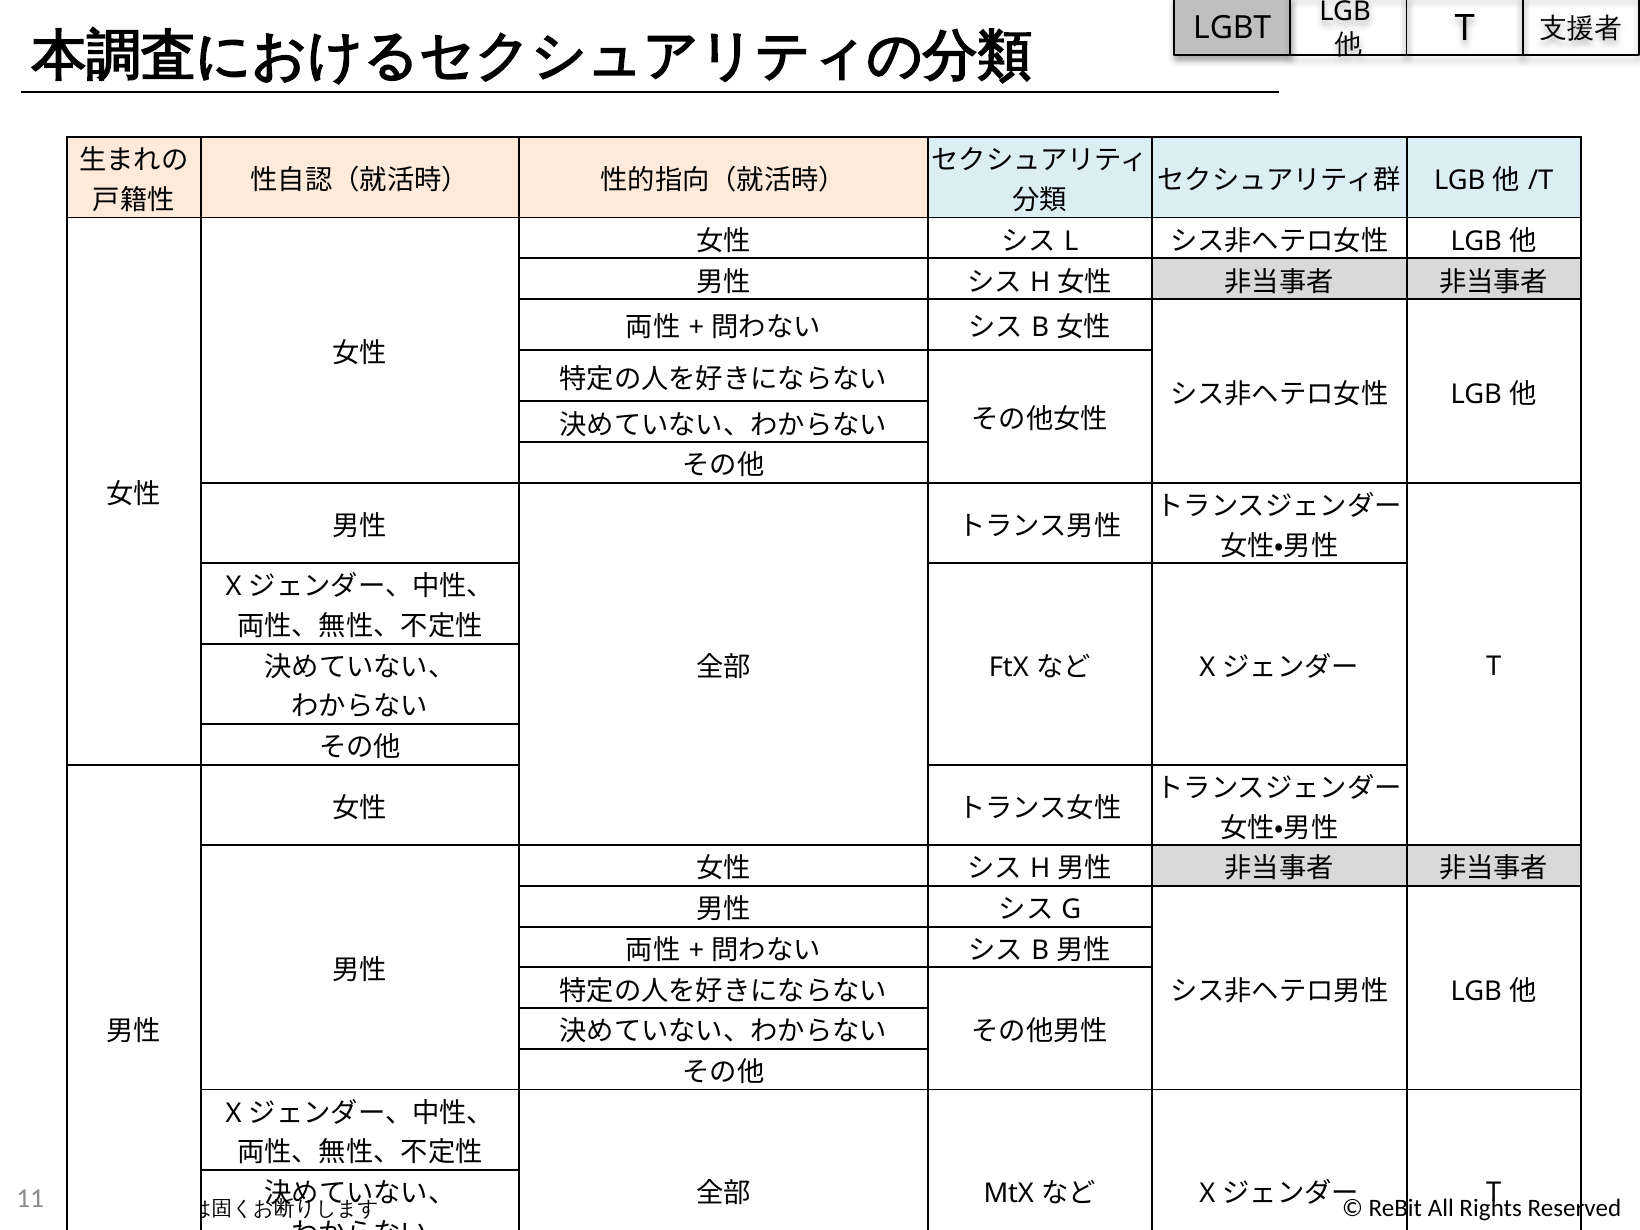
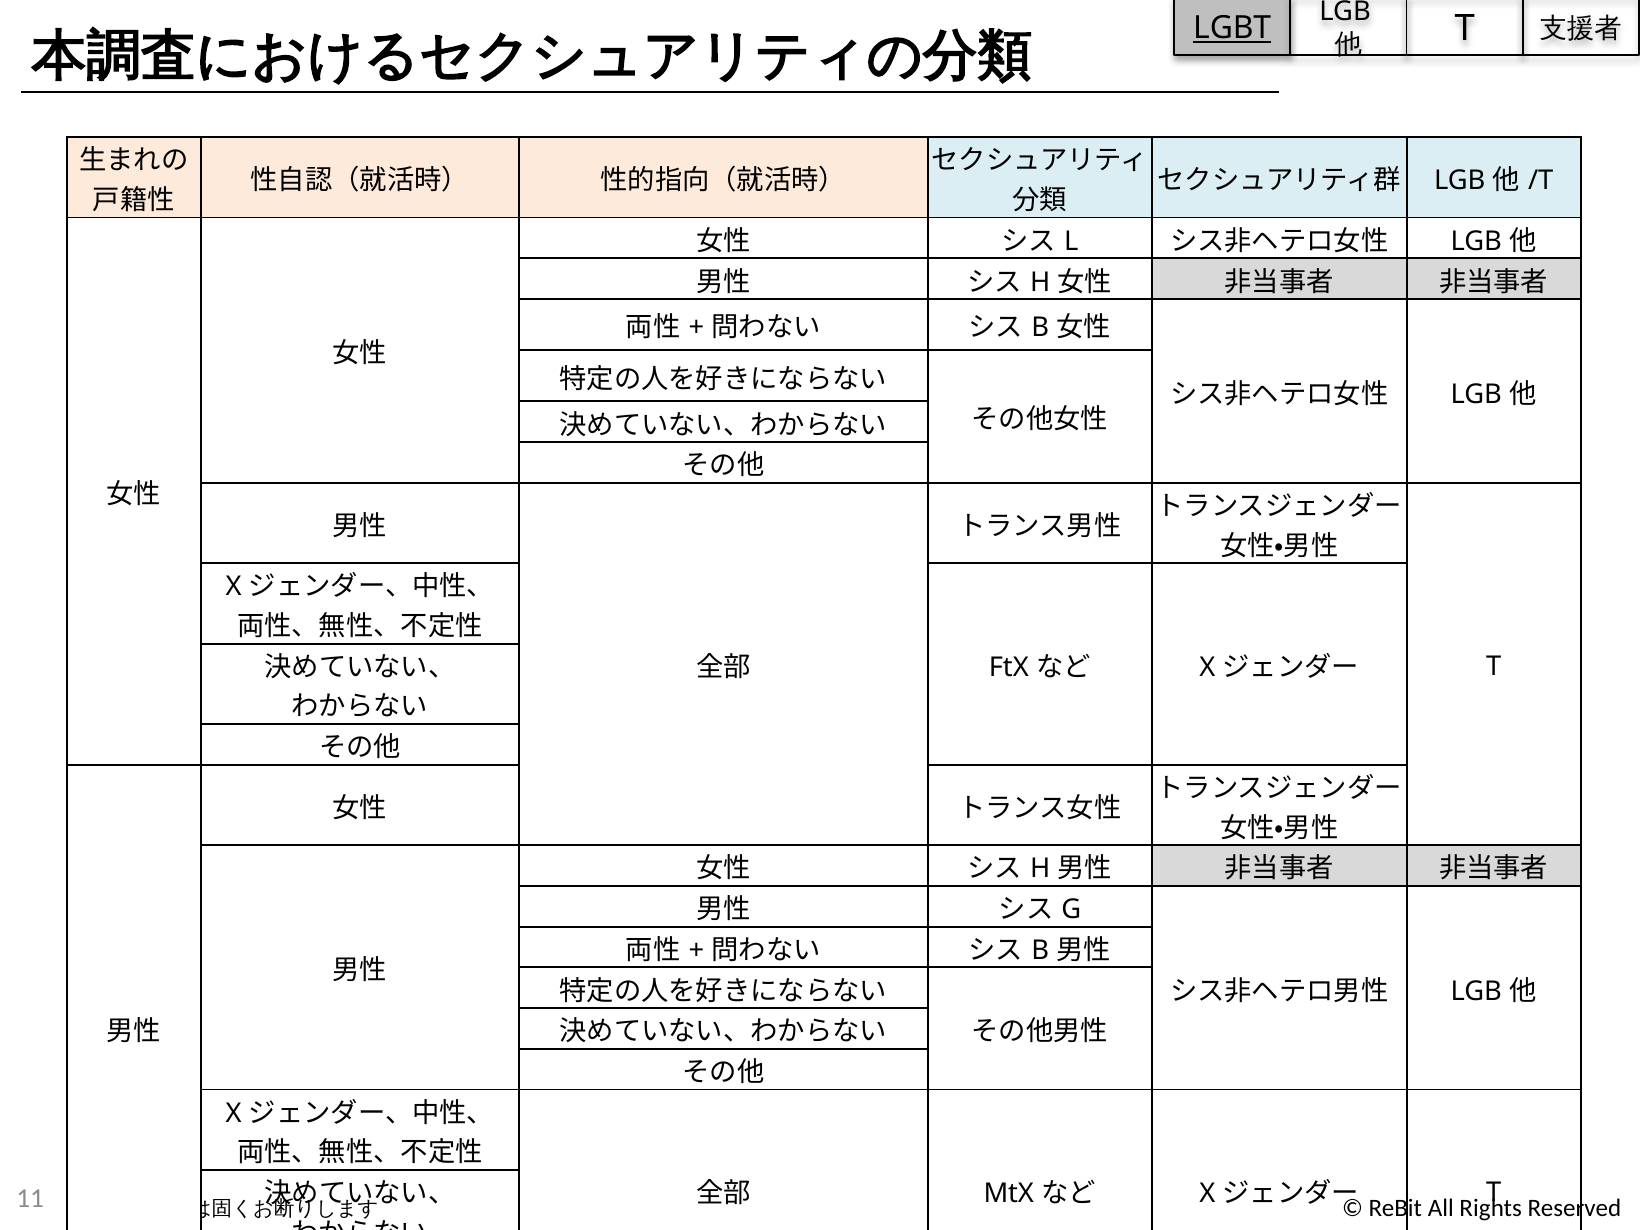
LGBT underline: none -> present (1232, 28)
